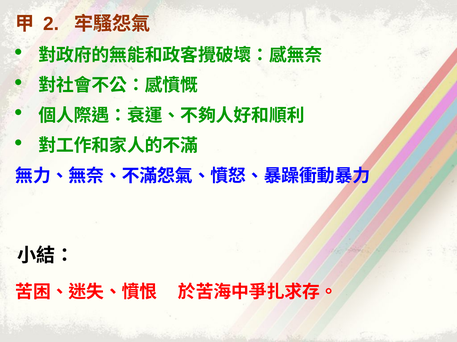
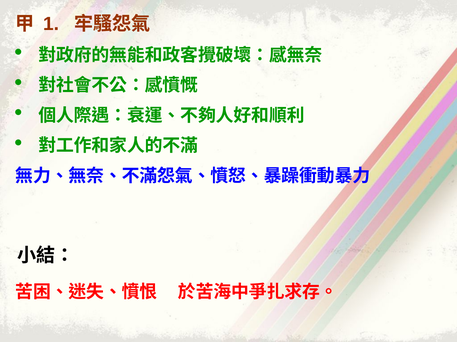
2: 2 -> 1 (51, 24)
